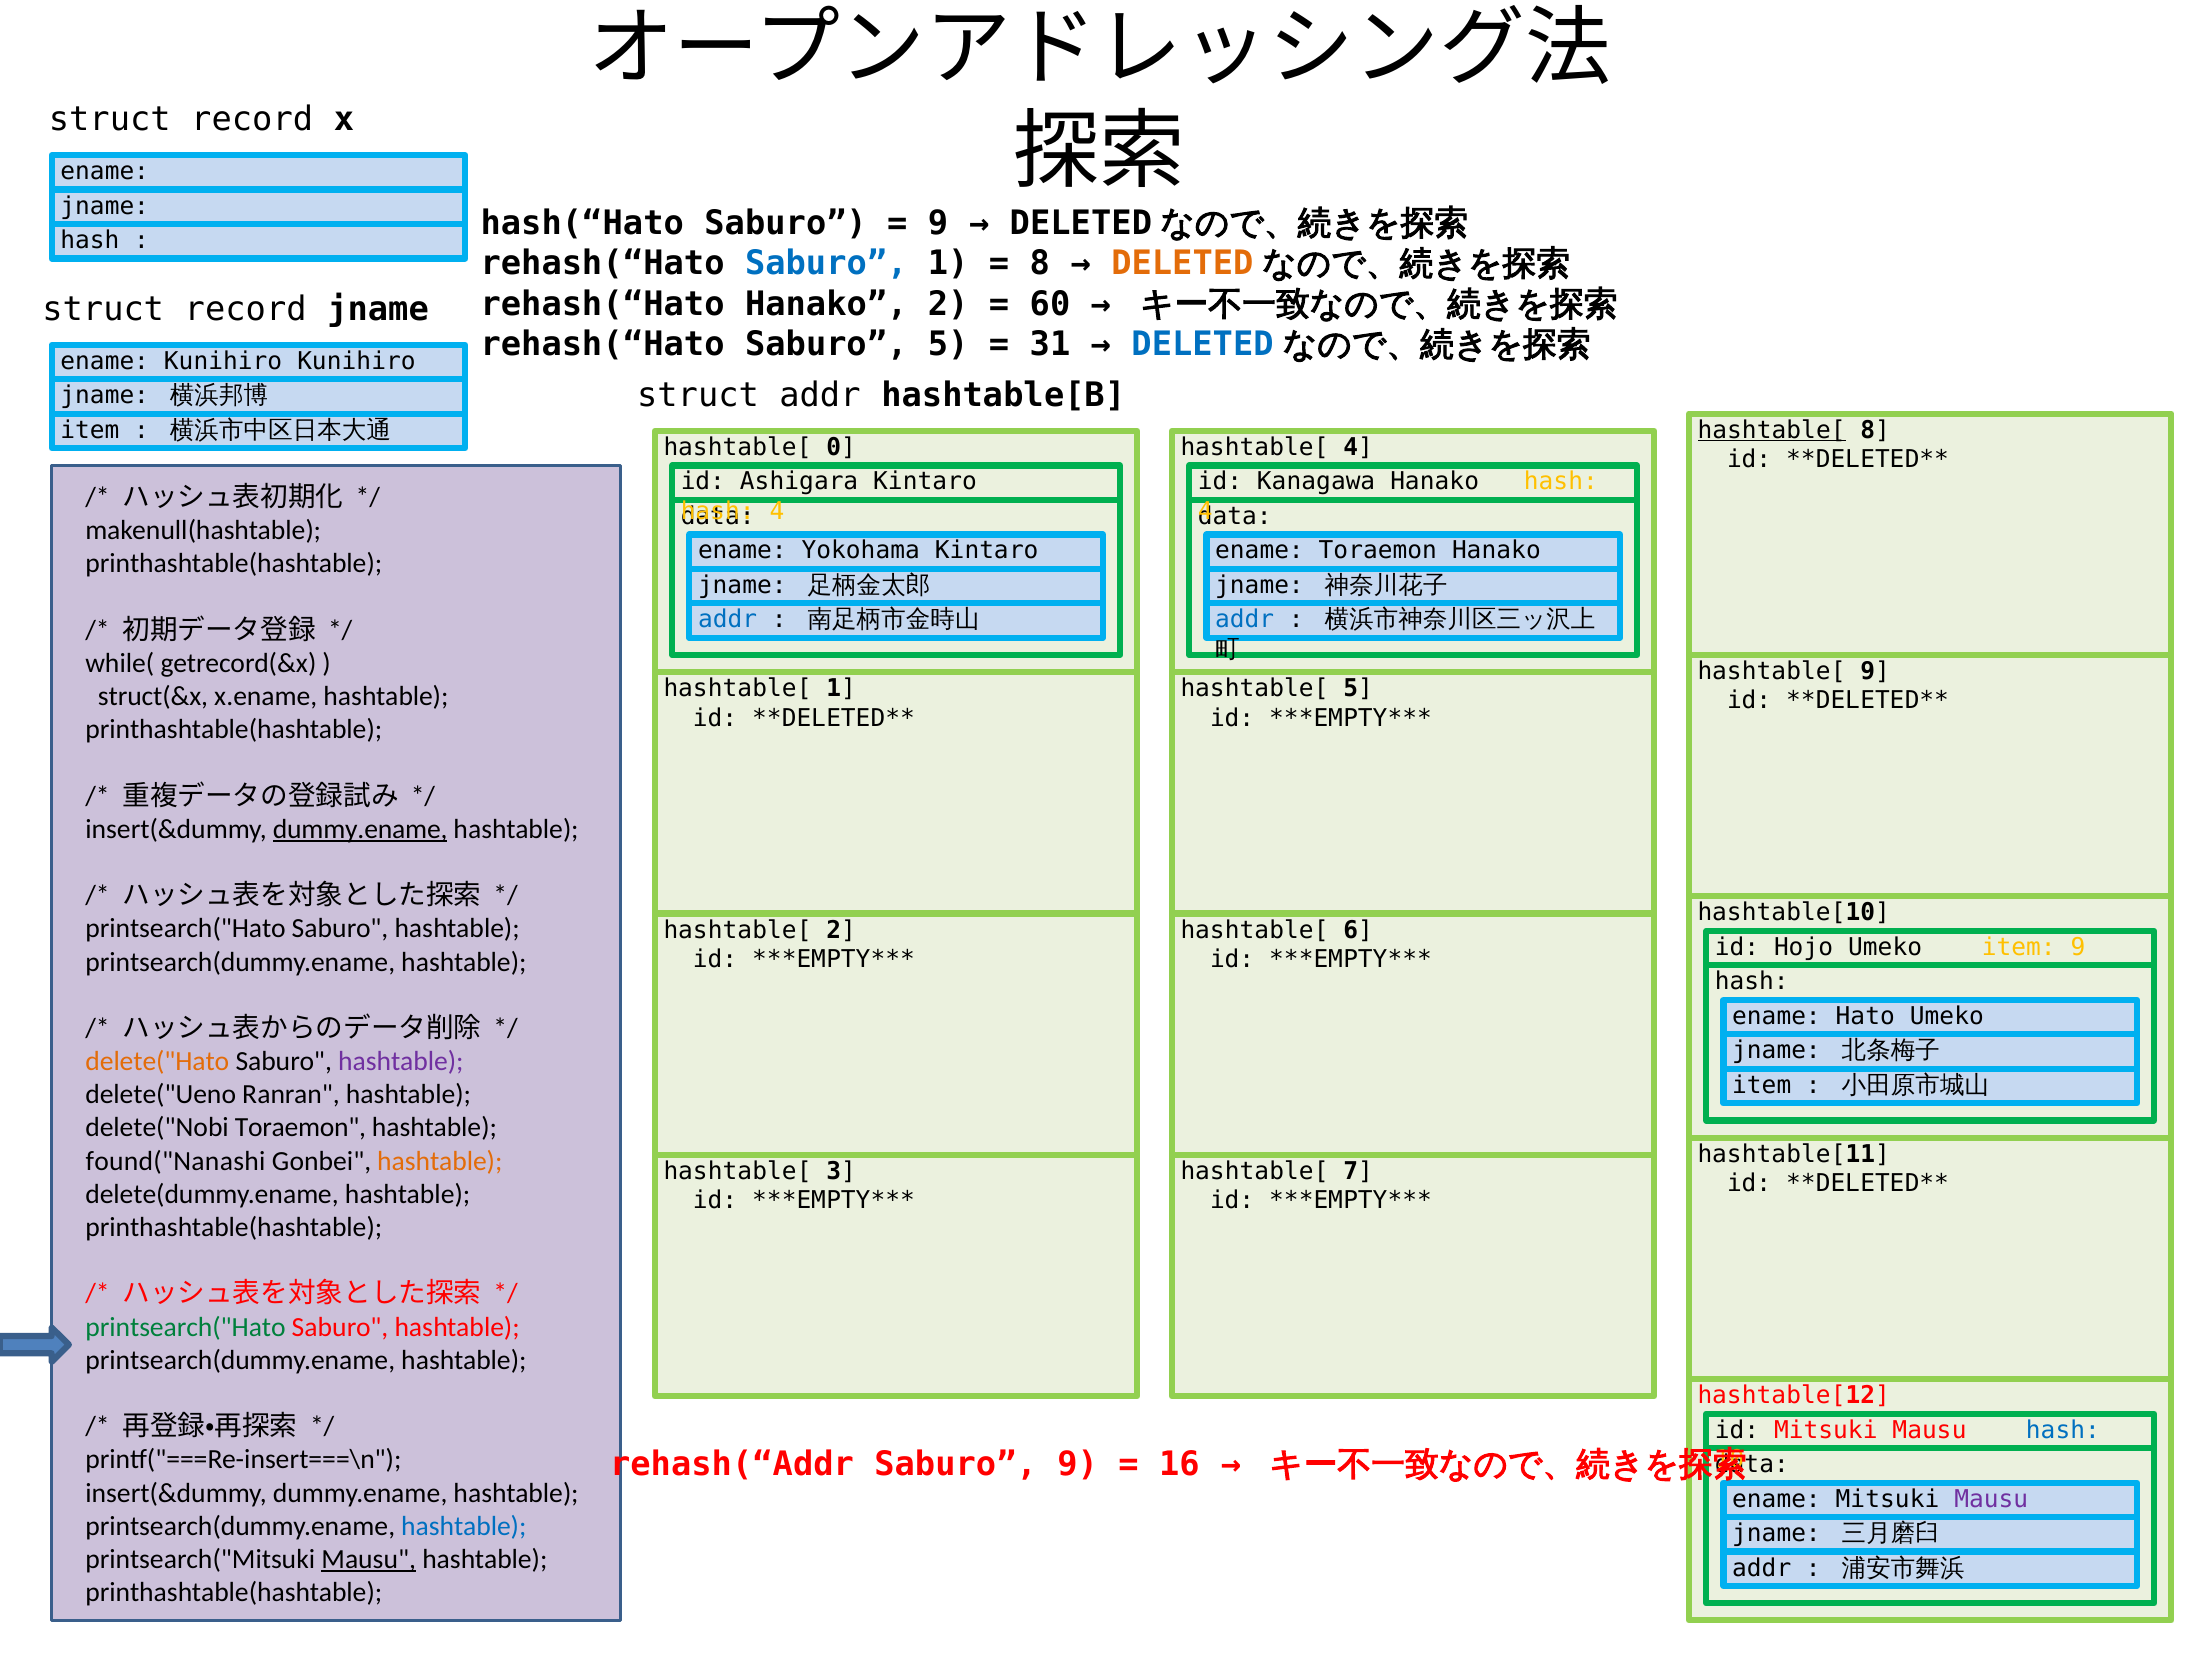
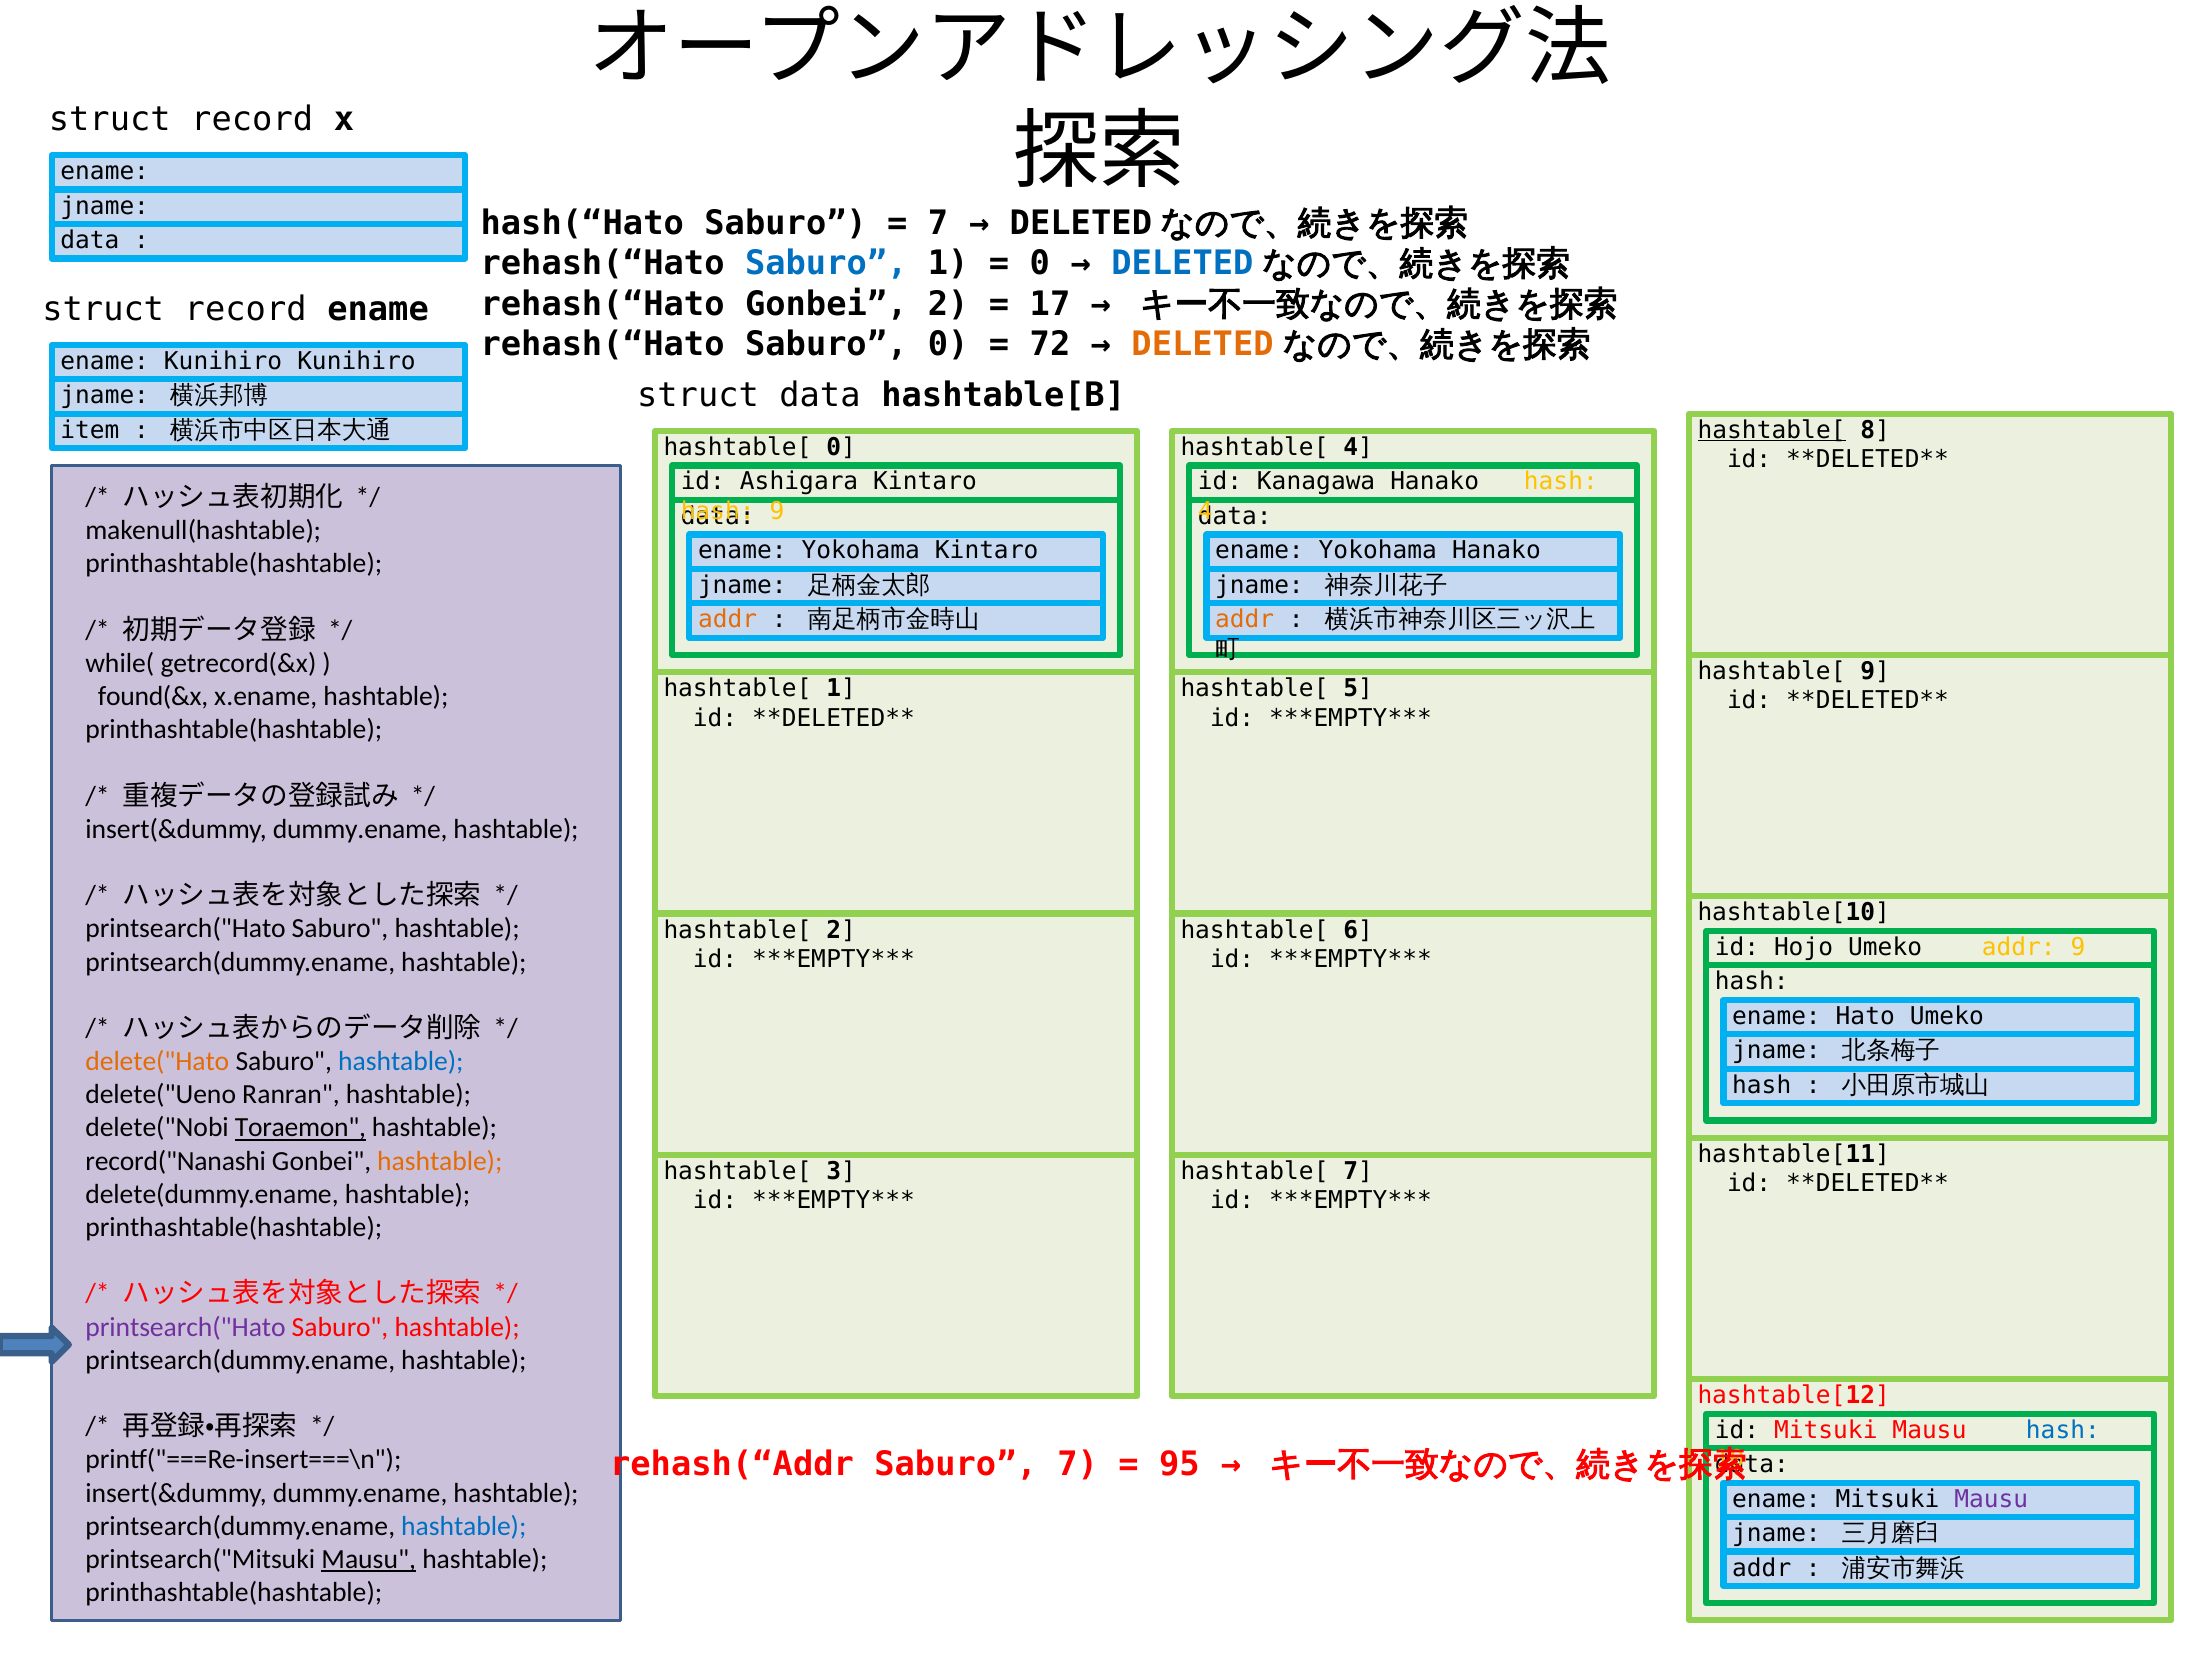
9: 9 -> 7 (938, 223)
hash: hash -> data (90, 240)
8: 8 -> 0 (1040, 263)
DELETED colour: orange -> blue (1182, 263)
rehash(“Hato Hanako: Hanako -> Gonbei (826, 304)
60: 60 -> 17 (1050, 304)
record jname: jname -> ename (378, 309)
Saburo 5: 5 -> 0 (948, 344)
31: 31 -> 72 (1050, 344)
DELETED colour: blue -> orange (1203, 344)
struct addr: addr -> data (820, 395)
4: 4 -> 9 (777, 511)
Toraemon: Toraemon -> Yokohama (1378, 551)
addr colour: blue -> orange (728, 620)
addr colour: blue -> orange (1245, 620)
struct(&x: struct(&x -> found(&x (153, 696)
dummy.ename underline: present -> none (360, 829)
item: item -> addr (2019, 947)
hashtable colour: purple -> blue (401, 1061)
item: item -> hash (1762, 1085)
Toraemon underline: none -> present (300, 1127)
found("Nanashi: found("Nanashi -> record("Nanashi (176, 1161)
printsearch("Hato colour: green -> purple (186, 1327)
Saburo 9: 9 -> 7 (1078, 1464)
16: 16 -> 95 (1179, 1464)
